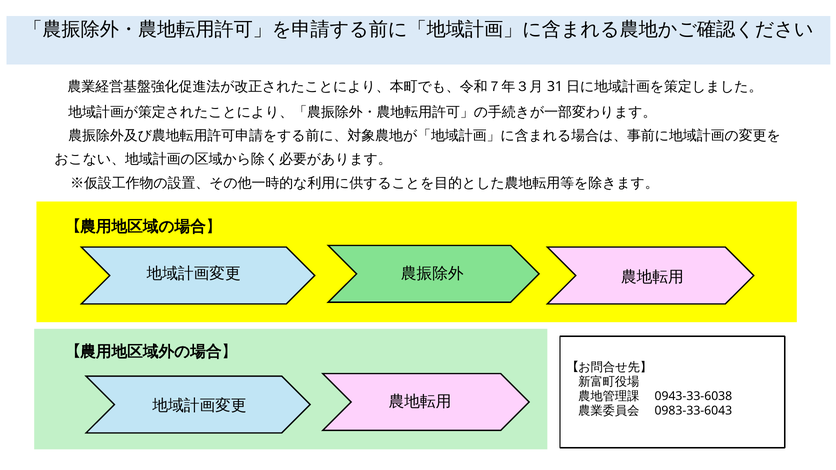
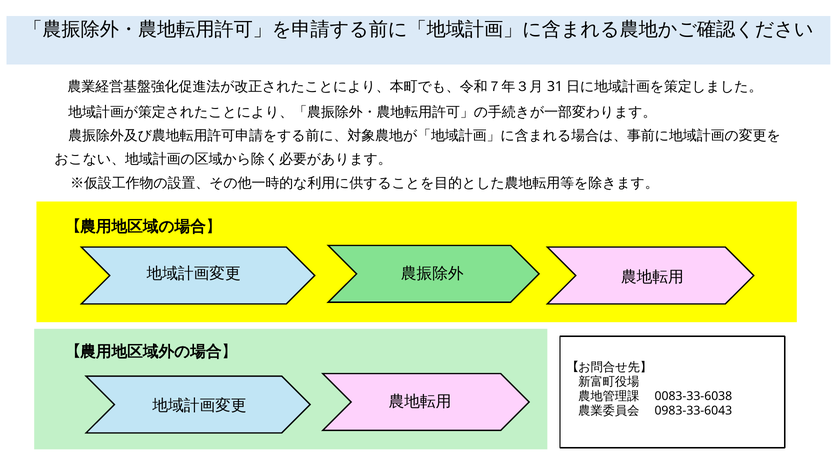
0943-33-6038: 0943-33-6038 -> 0083-33-6038 (693, 396)
